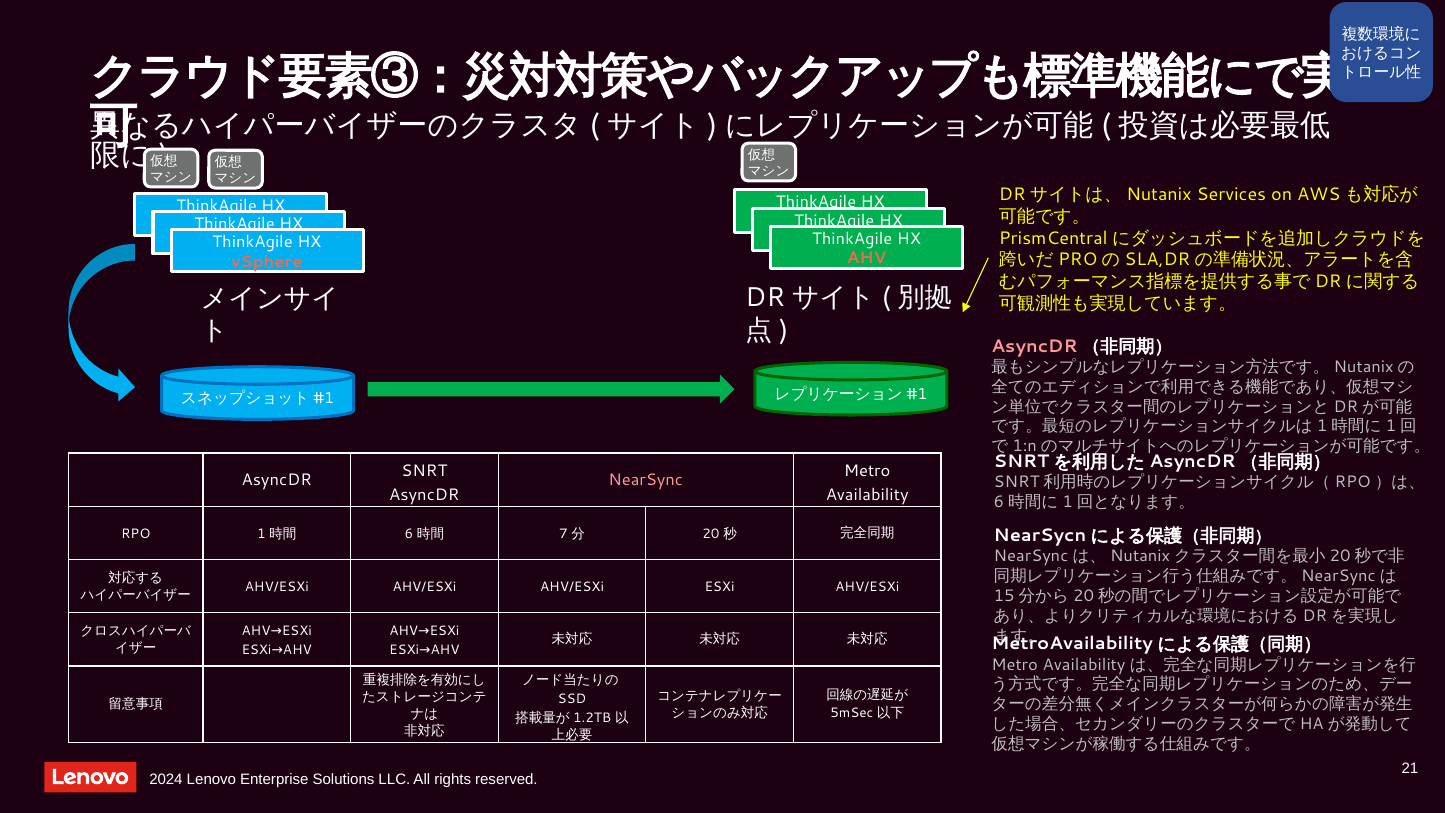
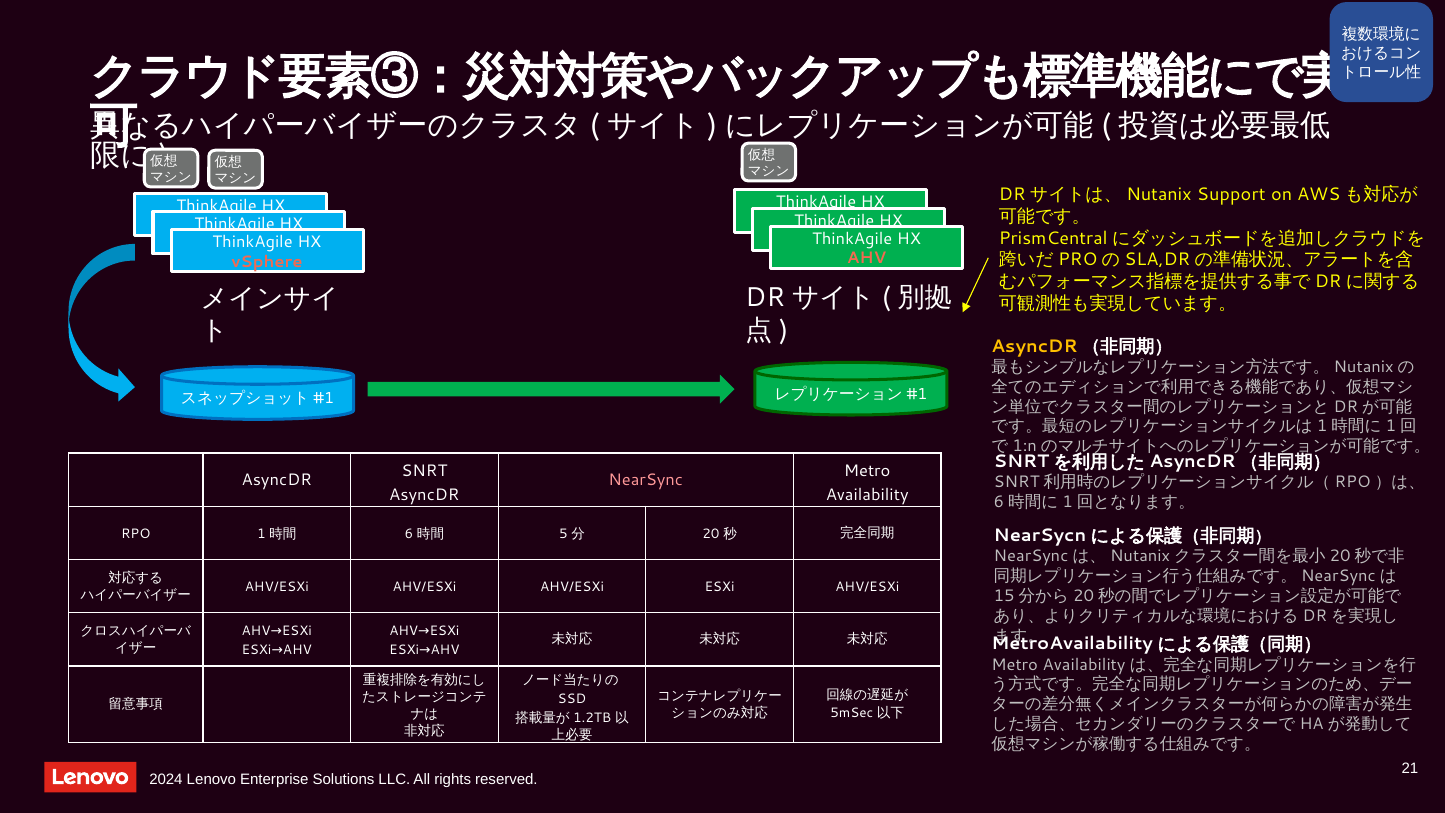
Services: Services -> Support (1231, 195)
AsyncDR colour: pink -> yellow (1035, 346)
7: 7 -> 5 (563, 534)
